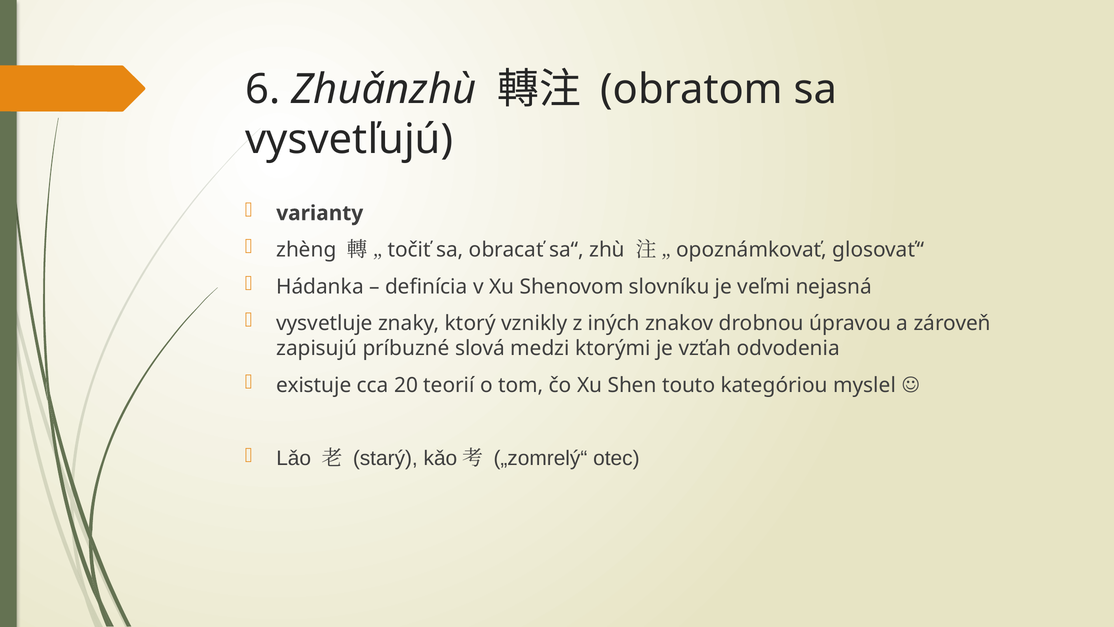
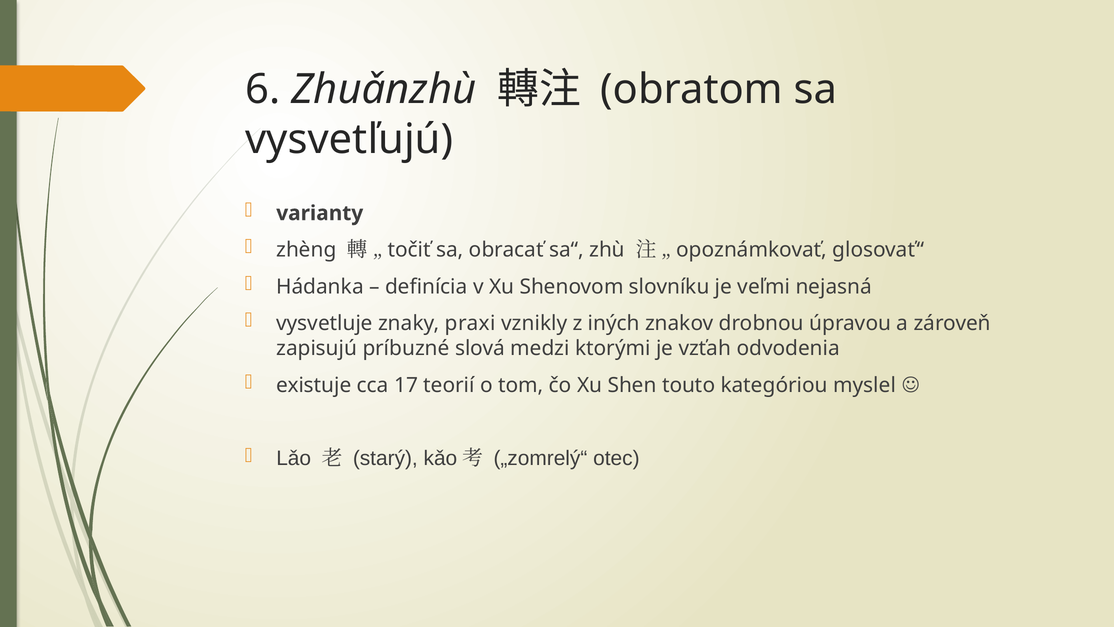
ktorý: ktorý -> praxi (470, 323)
20: 20 -> 17 (406, 385)
